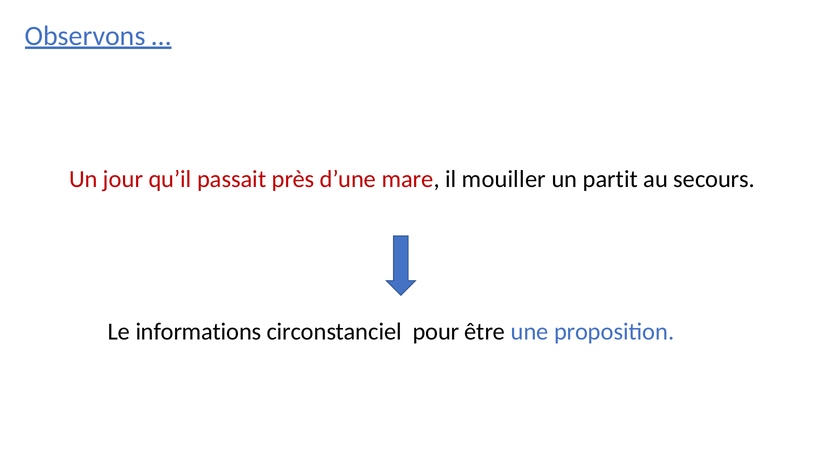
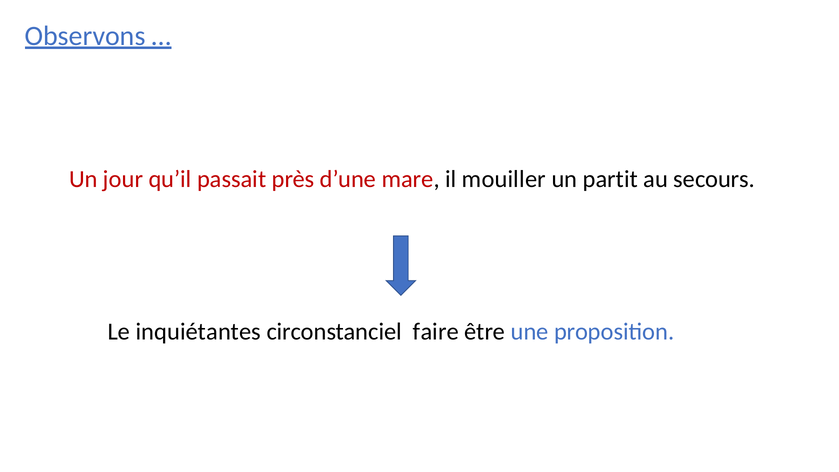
informations: informations -> inquiétantes (198, 332)
pour: pour -> faire (436, 332)
